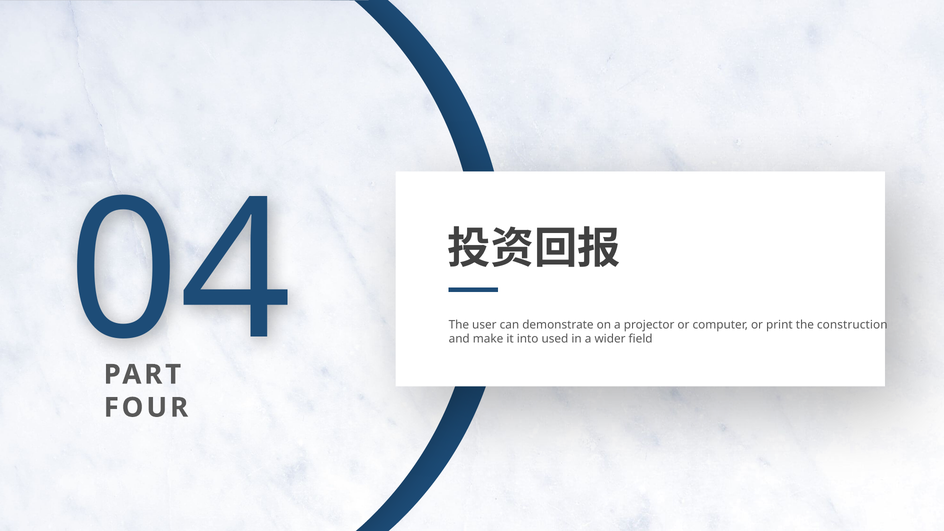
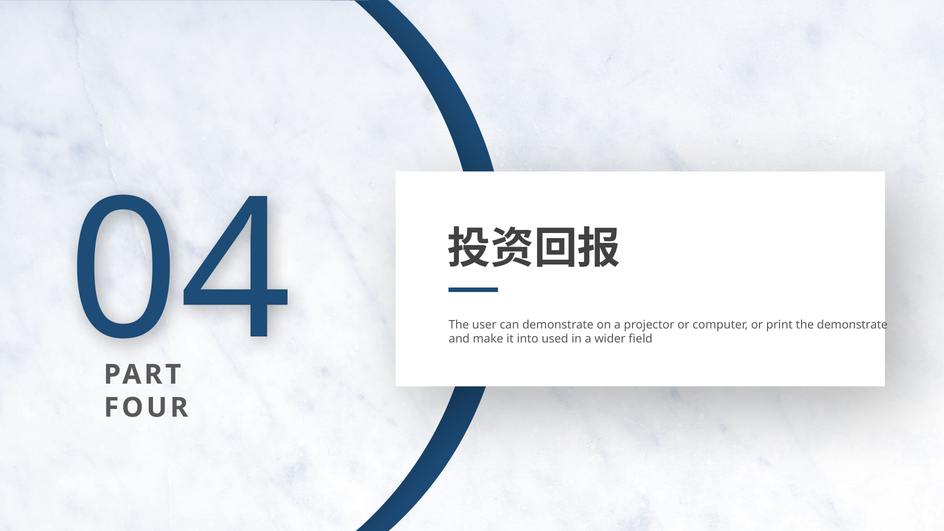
the construction: construction -> demonstrate (852, 325)
